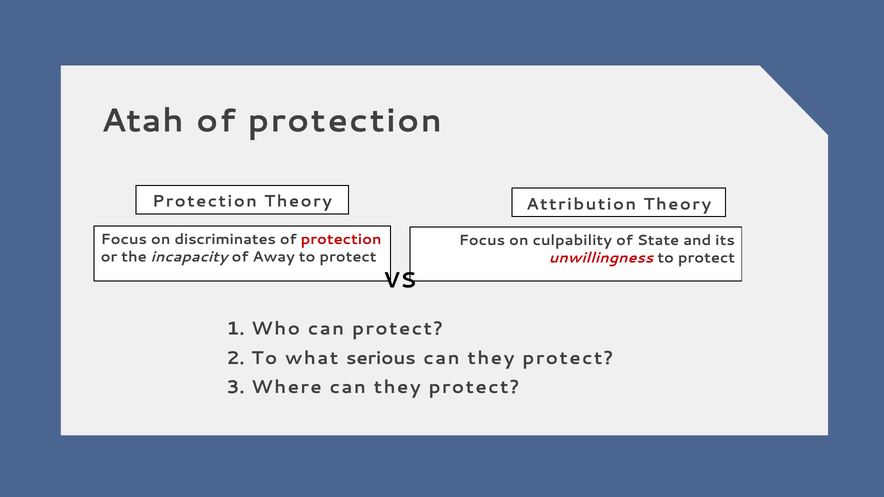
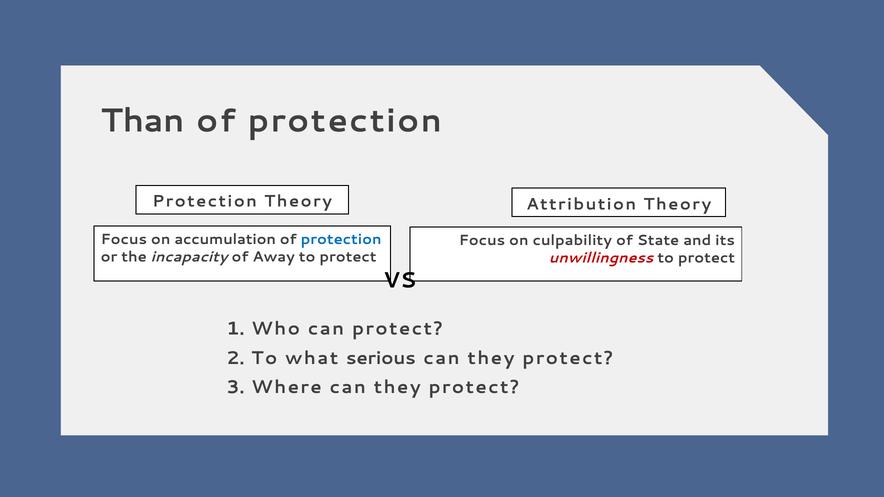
Atah: Atah -> Than (143, 121)
discriminates: discriminates -> accumulation (225, 239)
protection colour: red -> blue (341, 239)
